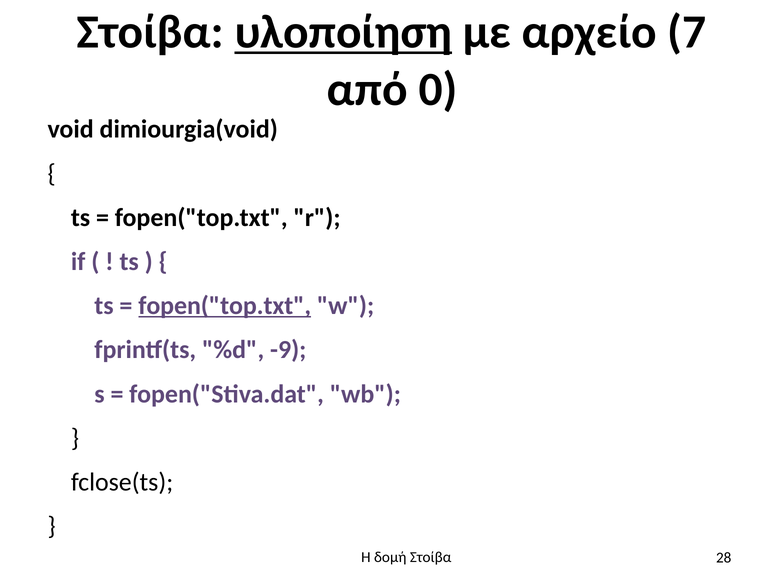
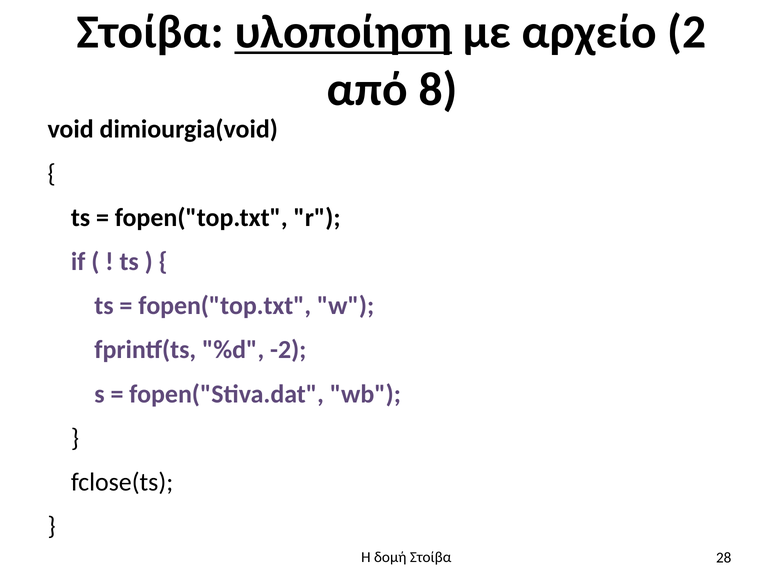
7: 7 -> 2 (687, 32)
0: 0 -> 8 (438, 89)
fopen("top.txt underline: present -> none (225, 306)
-9: -9 -> -2 (288, 350)
